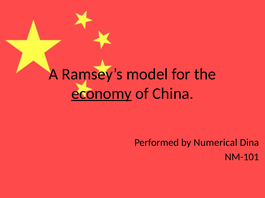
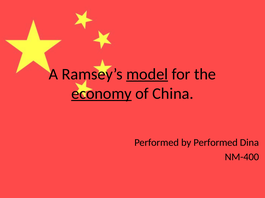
model underline: none -> present (147, 74)
by Numerical: Numerical -> Performed (216, 143)
NM-101: NM-101 -> NM-400 (242, 158)
